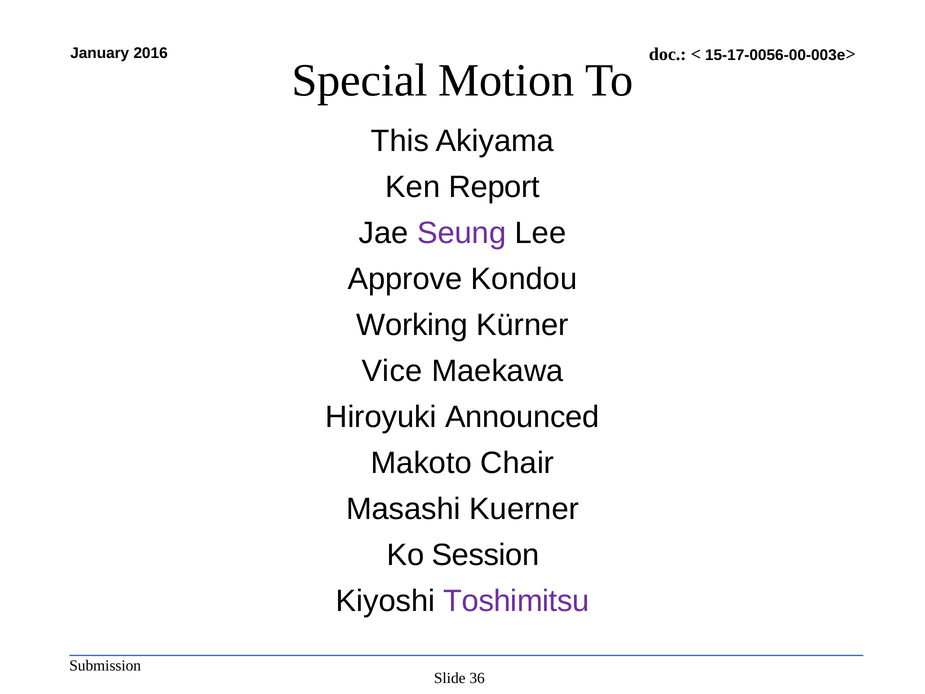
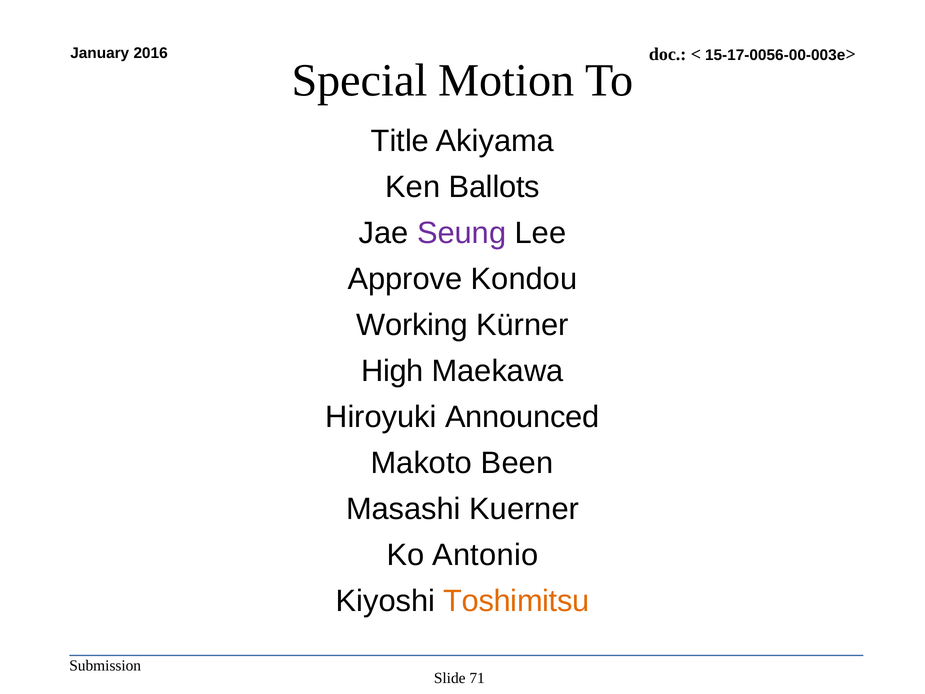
This: This -> Title (400, 141)
Report: Report -> Ballots (494, 187)
Vice: Vice -> High (392, 371)
Chair: Chair -> Been (517, 463)
Session: Session -> Antonio (485, 555)
Toshimitsu colour: purple -> orange (516, 601)
36: 36 -> 71 (477, 678)
